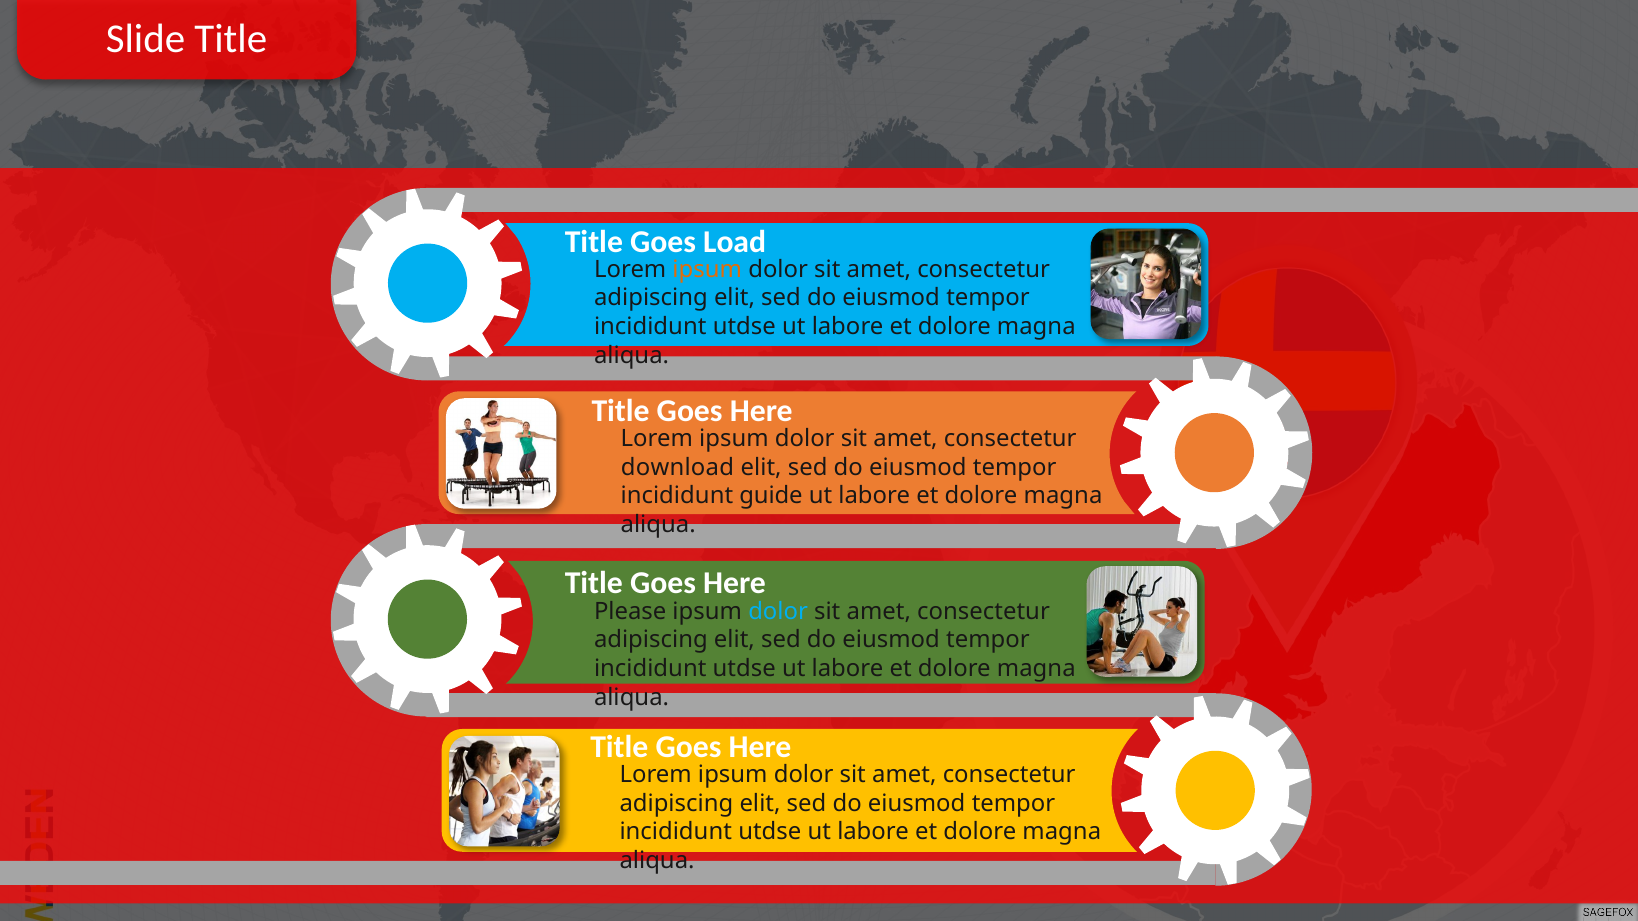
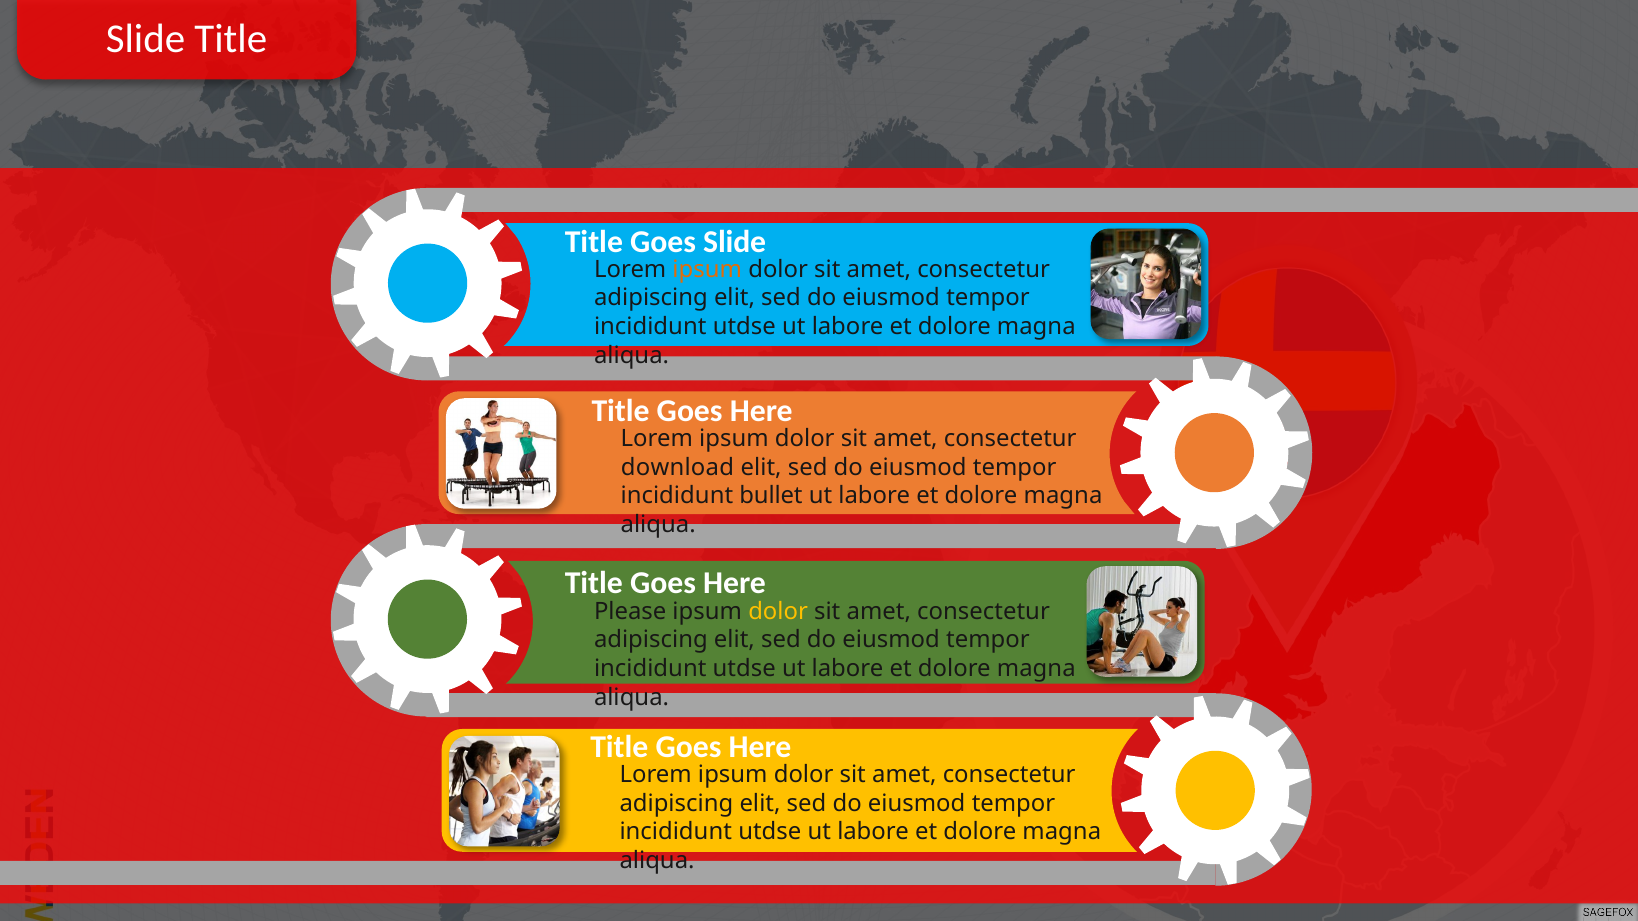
Goes Load: Load -> Slide (735, 242)
guide: guide -> bullet (771, 496)
dolor colour: light blue -> yellow (778, 611)
